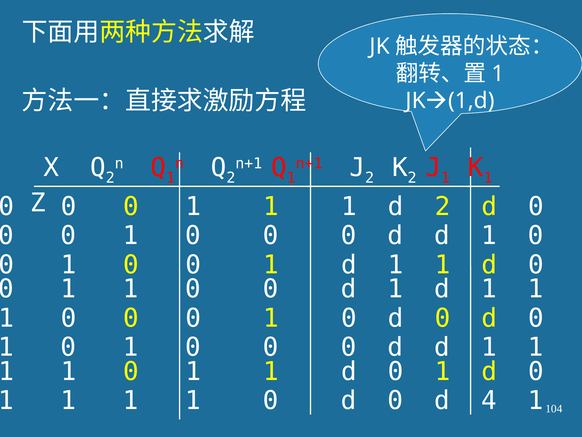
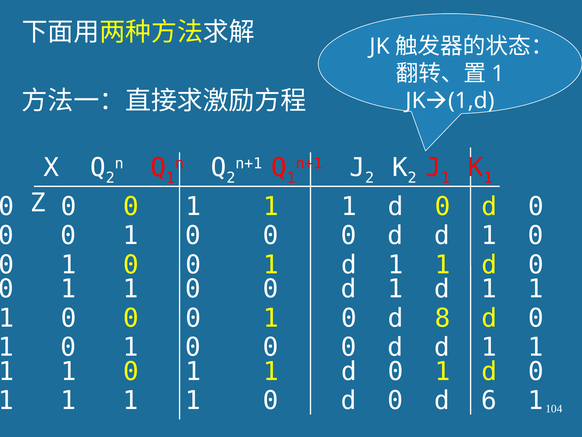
2: 2 -> 0 (442, 206)
0: 0 -> 8 (442, 318)
4: 4 -> 6 (489, 400)
